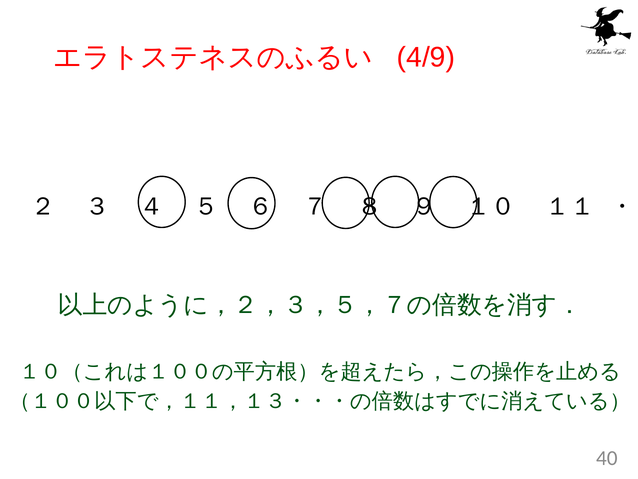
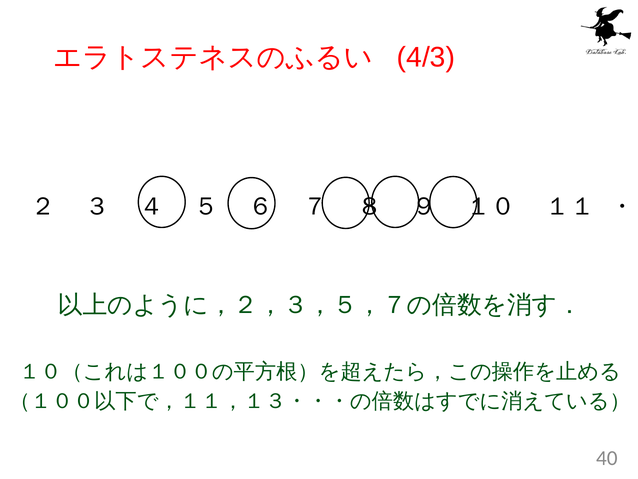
4/9: 4/9 -> 4/3 (426, 57)
